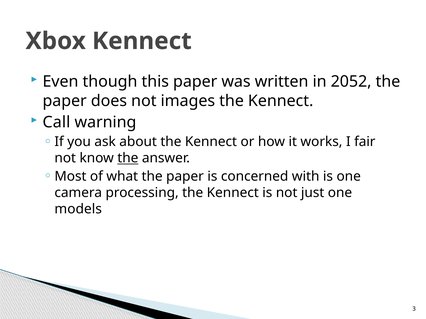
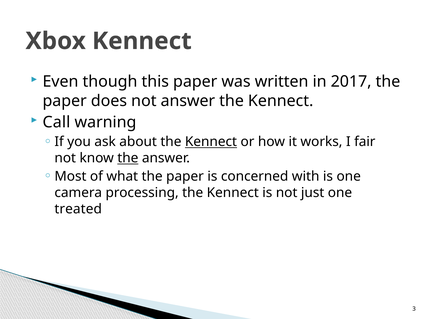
2052: 2052 -> 2017 (351, 82)
not images: images -> answer (188, 101)
Kennect underline: none -> present (211, 142)
models: models -> treated (78, 209)
